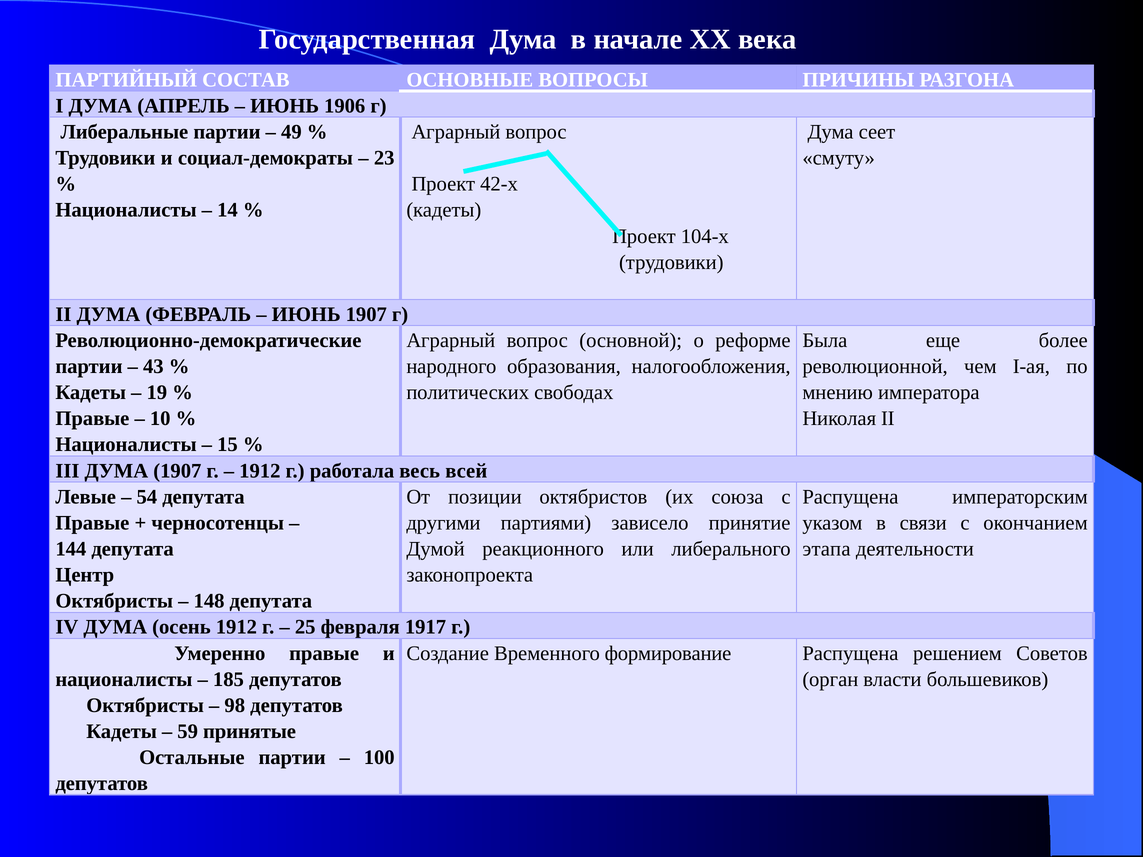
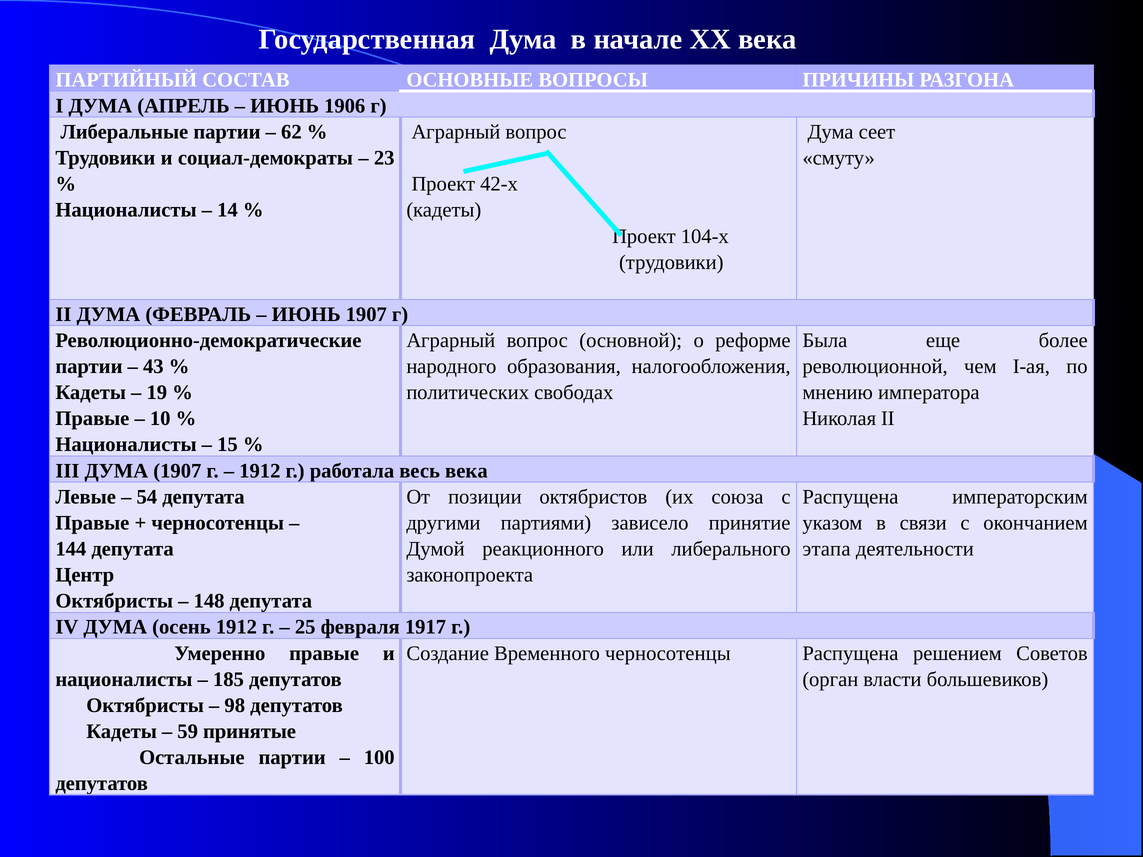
49: 49 -> 62 (291, 132)
весь всей: всей -> века (466, 471)
Временного формирование: формирование -> черносотенцы (668, 653)
